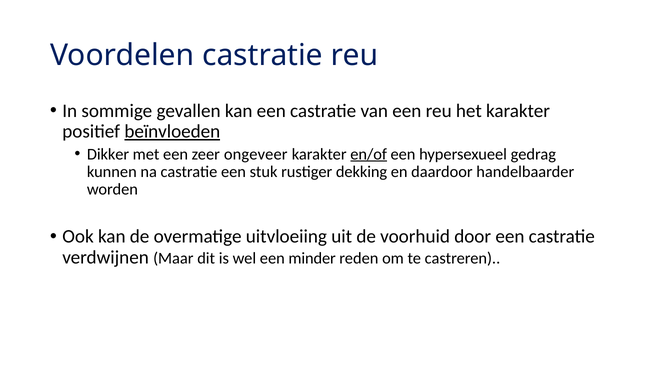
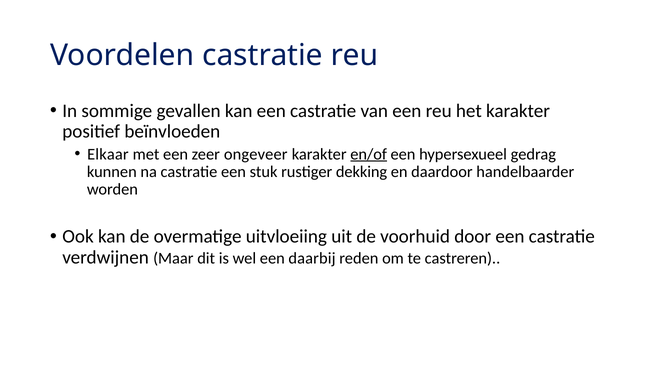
beïnvloeden underline: present -> none (172, 132)
Dikker: Dikker -> Elkaar (108, 154)
minder: minder -> daarbij (312, 258)
